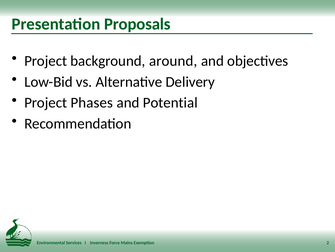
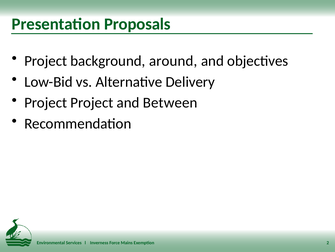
Project Phases: Phases -> Project (92, 102)
Potential: Potential -> Between (170, 102)
